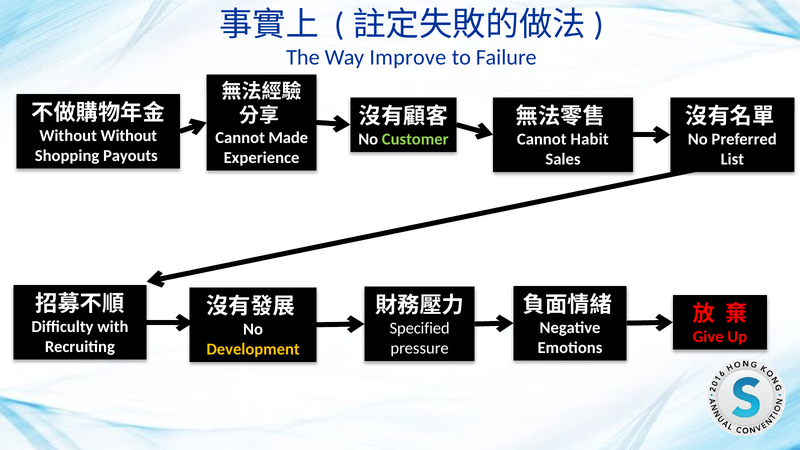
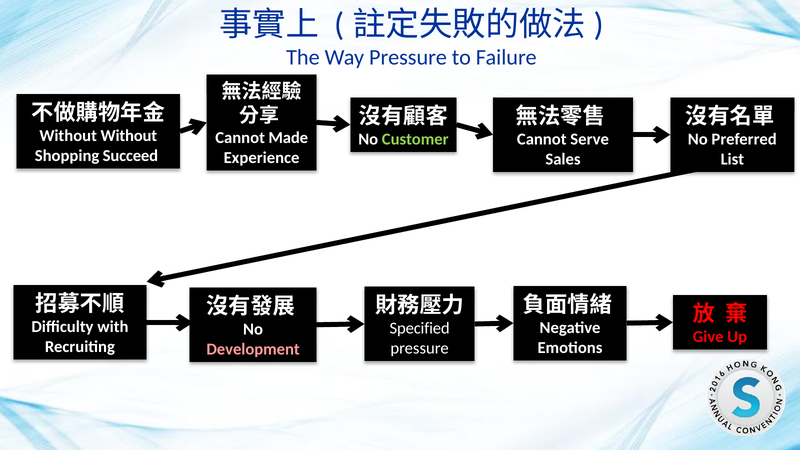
Way Improve: Improve -> Pressure (408, 57)
Habit: Habit -> Serve (590, 139)
Payouts: Payouts -> Succeed (130, 156)
Development colour: yellow -> pink (253, 349)
